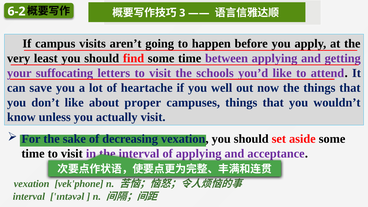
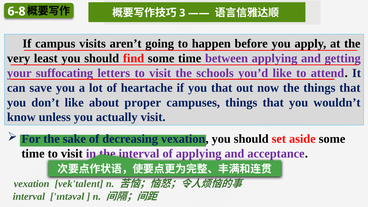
6-2: 6-2 -> 6-8 (17, 11)
you well: well -> that (222, 88)
vek'phone: vek'phone -> vek'talent (79, 184)
